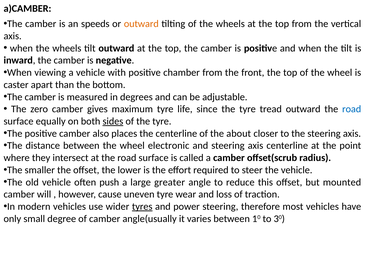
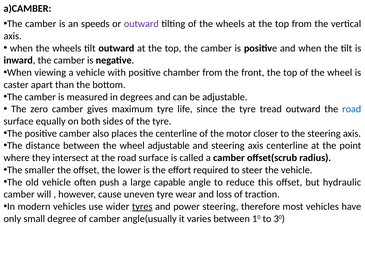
outward colour: orange -> purple (141, 24)
sides underline: present -> none (113, 121)
about: about -> motor (239, 133)
wheel electronic: electronic -> adjustable (169, 145)
greater: greater -> capable (170, 182)
mounted: mounted -> hydraulic (342, 182)
